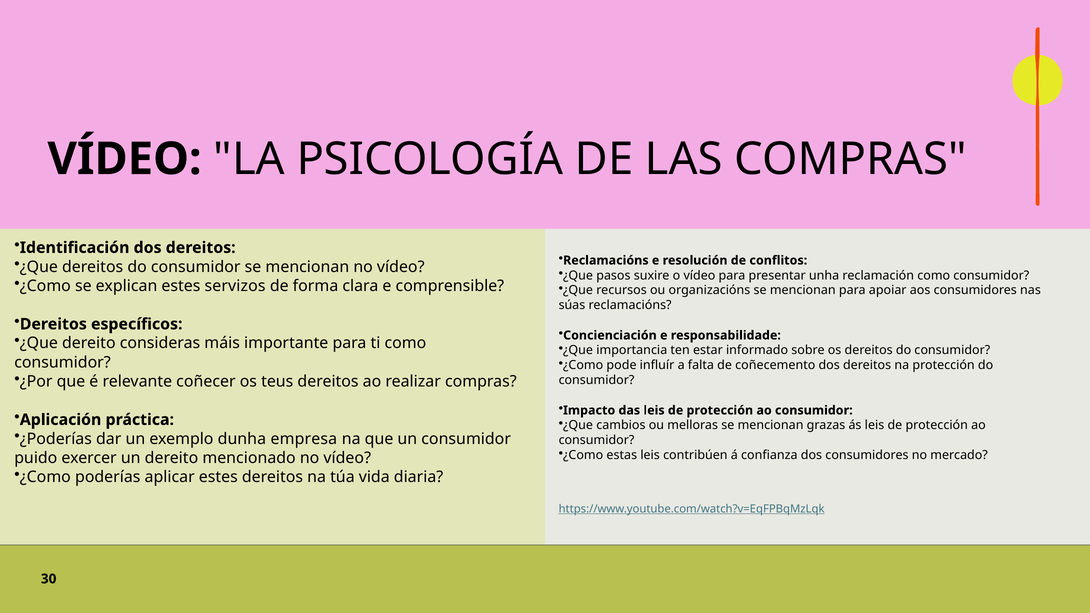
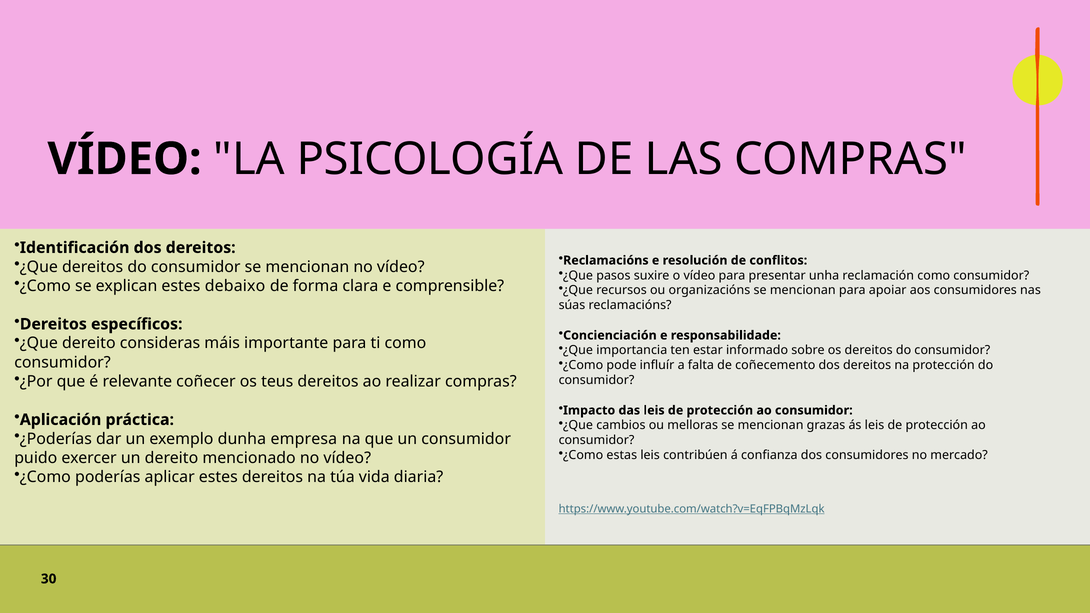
servizos: servizos -> debaixo (235, 286)
